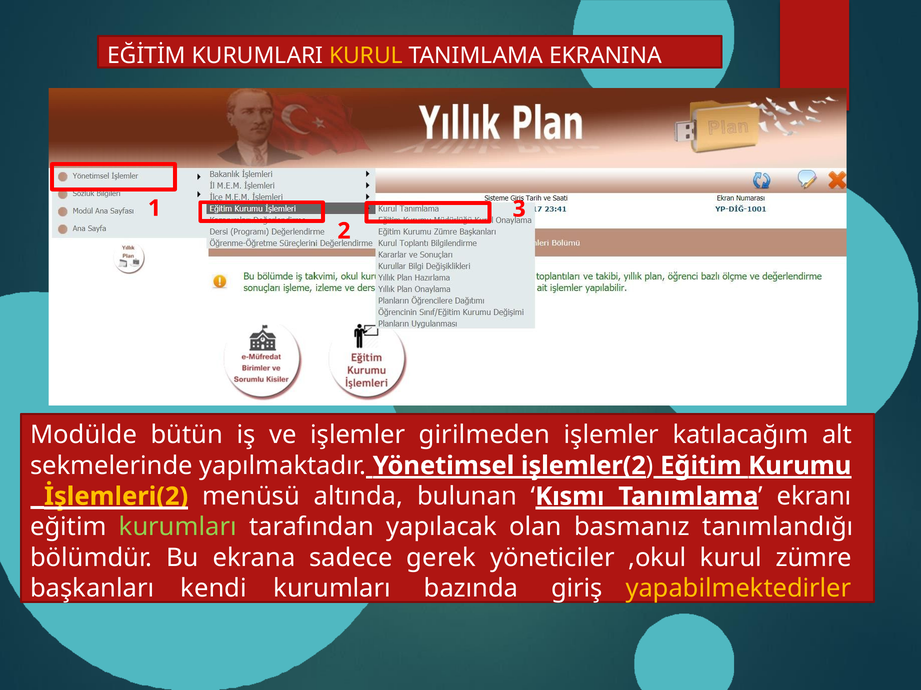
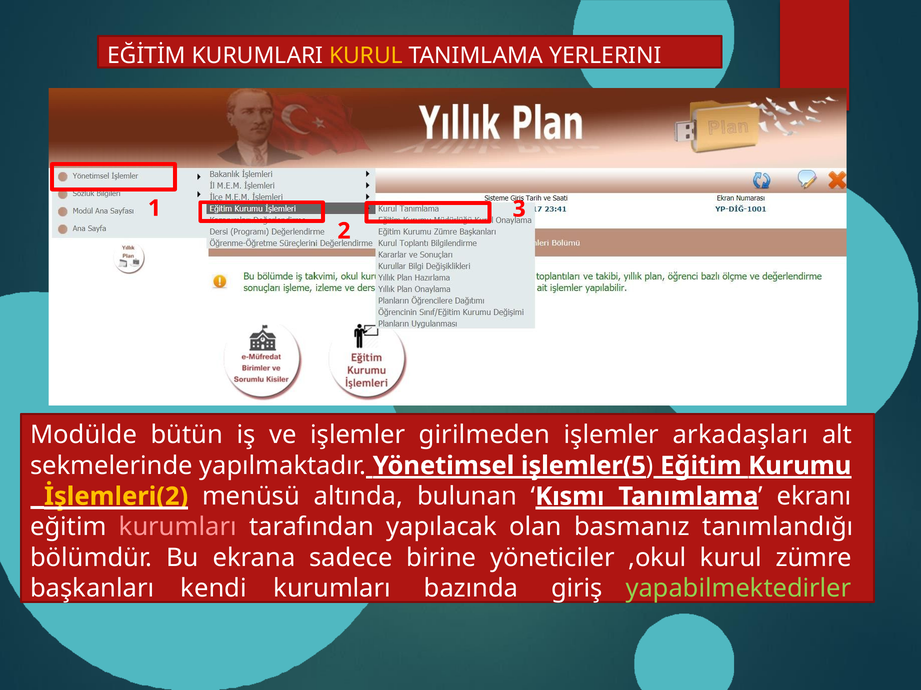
EKRANINA: EKRANINA -> YERLERINI (605, 56)
katılacağım: katılacağım -> arkadaşları (741, 435)
işlemler(2: işlemler(2 -> işlemler(5 (583, 466)
kurumları colour: light green -> pink (178, 528)
gerek: gerek -> birine (441, 558)
yapabilmektedirler colour: yellow -> light green (738, 589)
